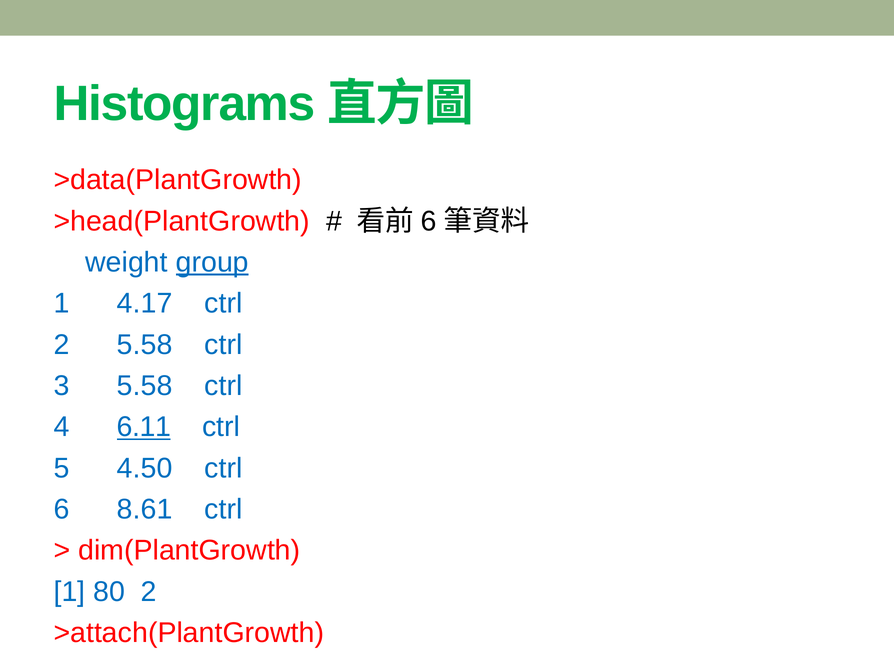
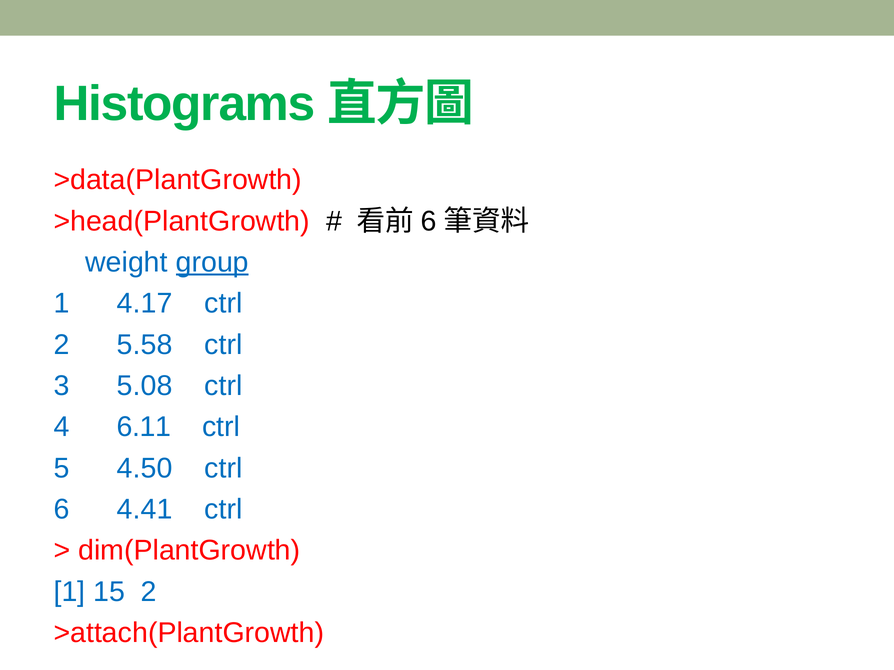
3 5.58: 5.58 -> 5.08 (145, 386)
6.11 underline: present -> none (144, 427)
8.61: 8.61 -> 4.41 (145, 510)
80: 80 -> 15 (109, 592)
